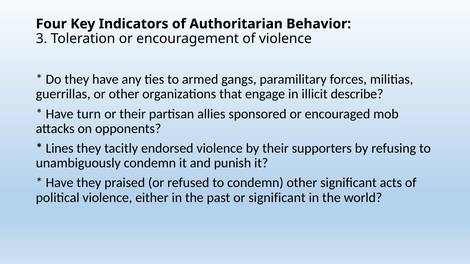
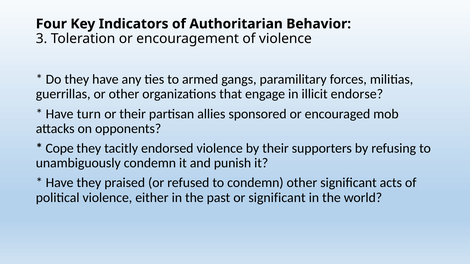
describe: describe -> endorse (357, 94)
Lines: Lines -> Cope (60, 148)
